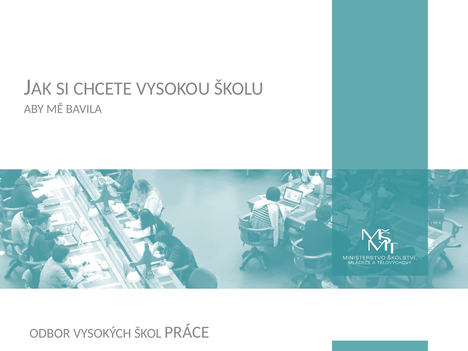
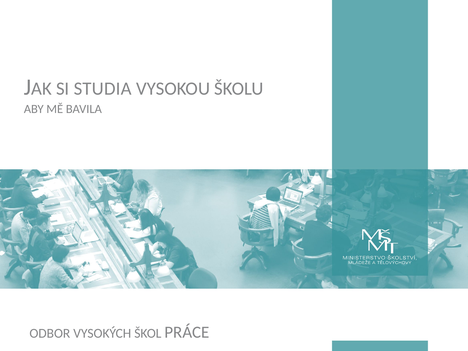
CHCETE: CHCETE -> STUDIA (103, 89)
